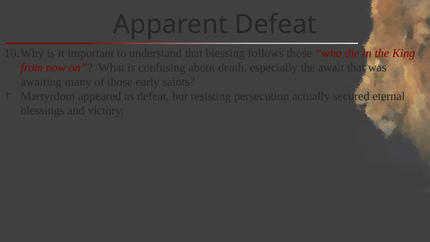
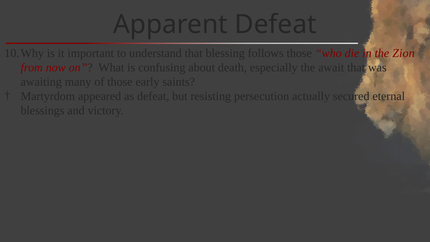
King: King -> Zion (404, 53)
